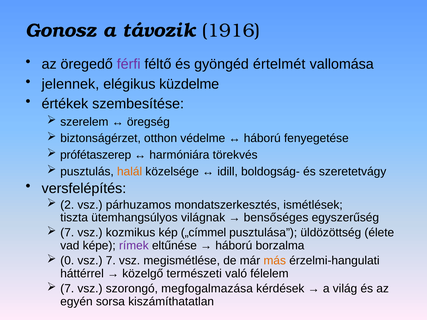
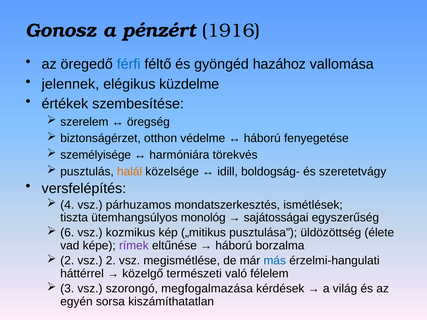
távozik: távozik -> pénzért (159, 31)
férfi colour: purple -> blue (129, 64)
értelmét: értelmét -> hazához (279, 64)
prófétaszerep: prófétaszerep -> személyisége (96, 155)
2: 2 -> 4 (67, 205)
világnak: világnak -> monológ (203, 218)
bensőséges: bensőséges -> sajátosságai (276, 218)
7: 7 -> 6 (67, 233)
„címmel: „címmel -> „mitikus (203, 233)
0: 0 -> 2 (67, 261)
vsz 7: 7 -> 2 (111, 261)
más colour: orange -> blue (275, 261)
7: 7 -> 3 (67, 289)
